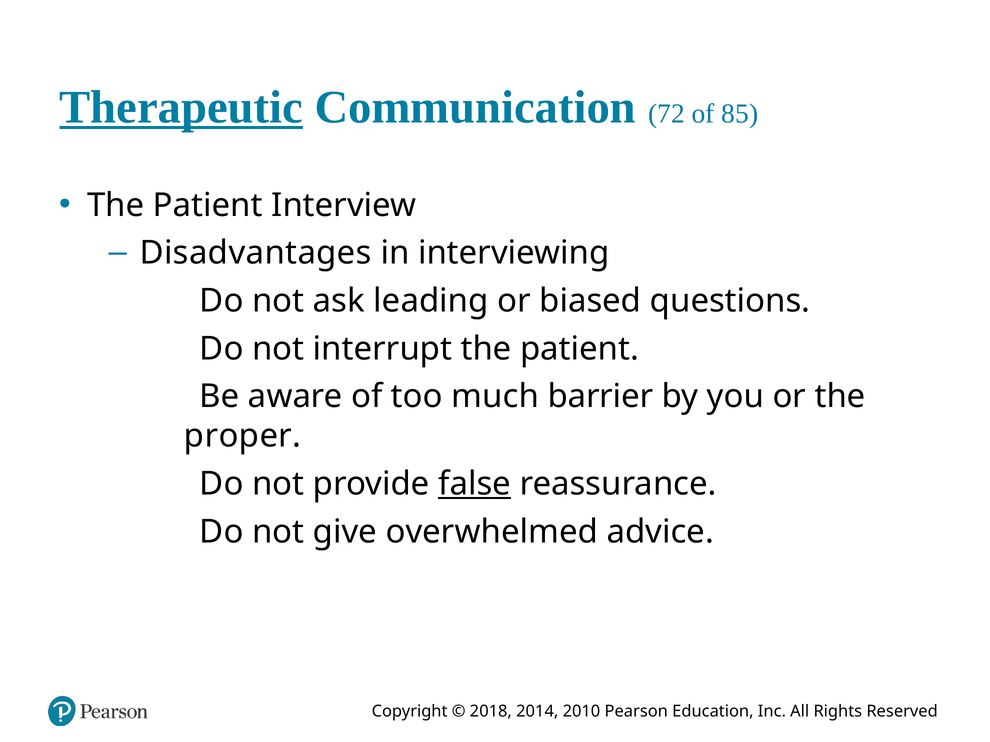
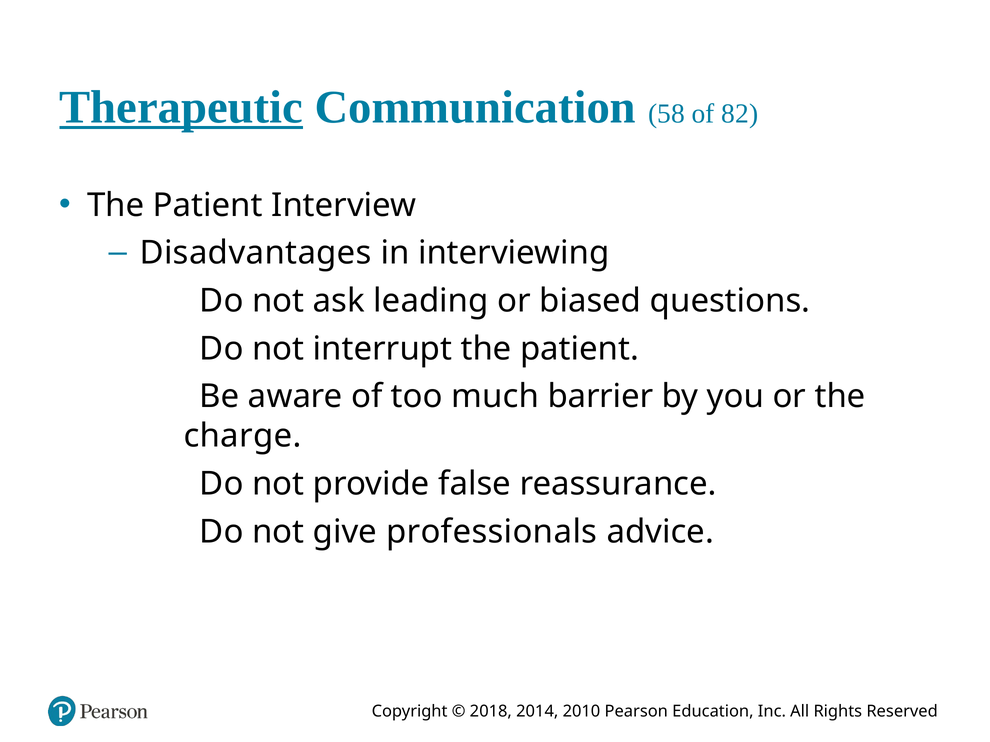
72: 72 -> 58 (666, 114)
85: 85 -> 82 (740, 114)
proper: proper -> charge (243, 436)
false underline: present -> none (475, 484)
overwhelmed: overwhelmed -> professionals (492, 532)
